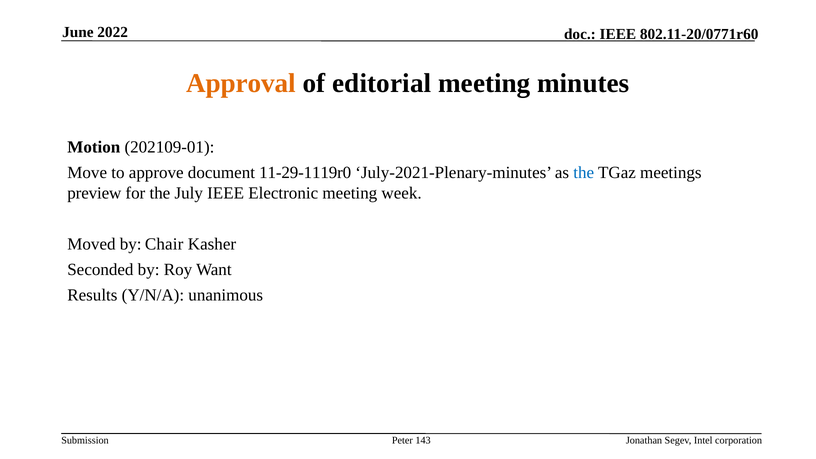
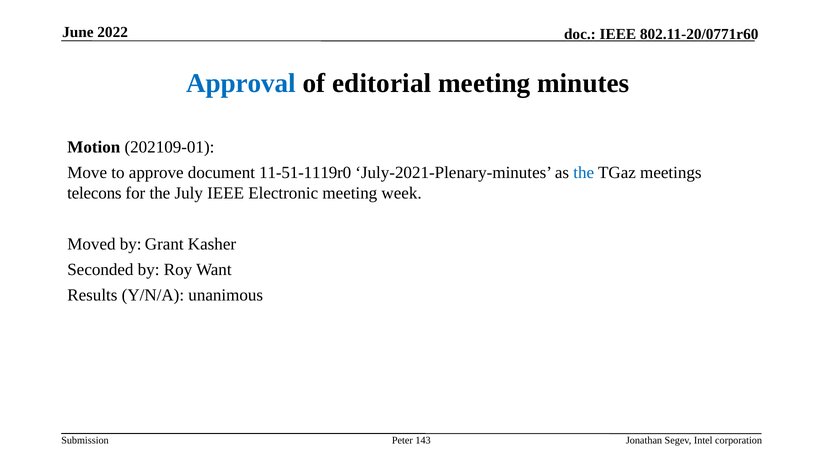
Approval colour: orange -> blue (241, 83)
11-29-1119r0: 11-29-1119r0 -> 11-51-1119r0 (305, 173)
preview: preview -> telecons (94, 193)
Chair: Chair -> Grant (164, 244)
